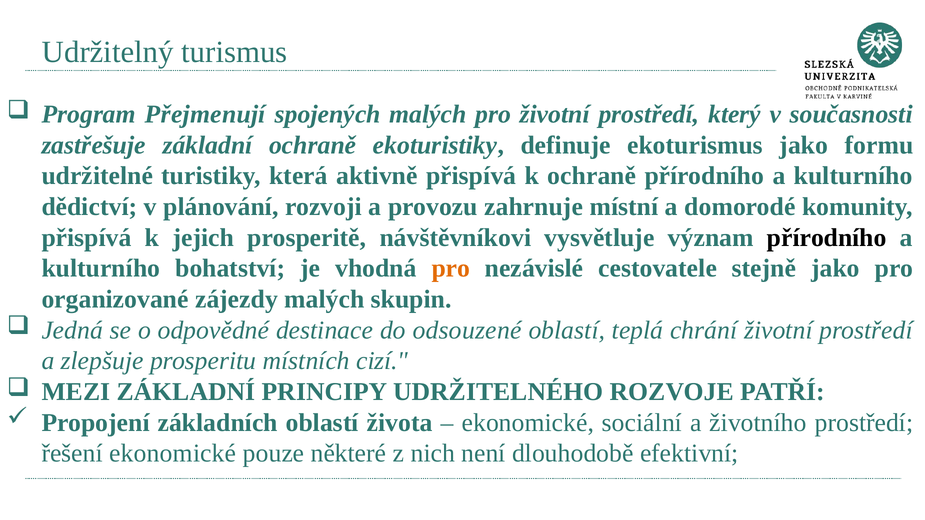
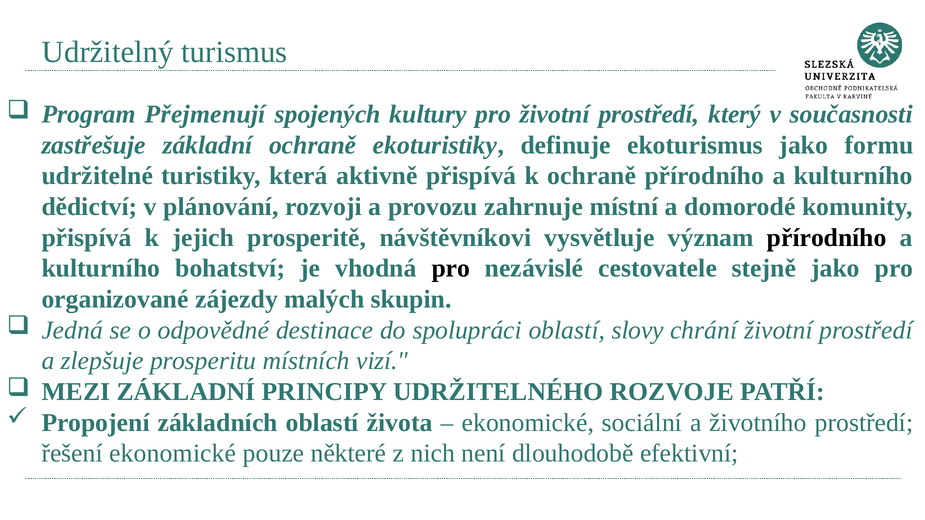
spojených malých: malých -> kultury (428, 114)
pro colour: orange -> black (451, 269)
odsouzené: odsouzené -> spolupráci (467, 330)
teplá: teplá -> slovy (638, 330)
cizí: cizí -> vizí (382, 361)
